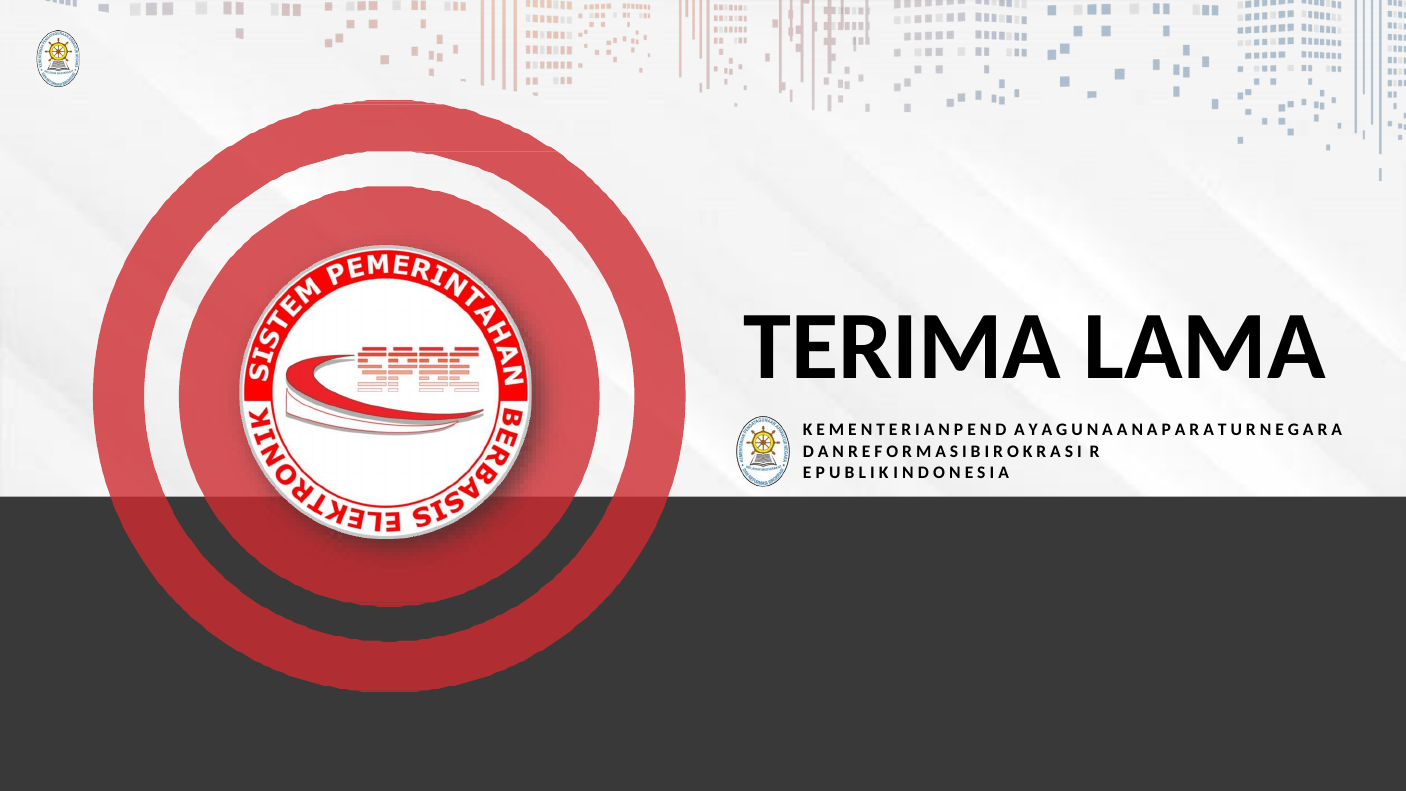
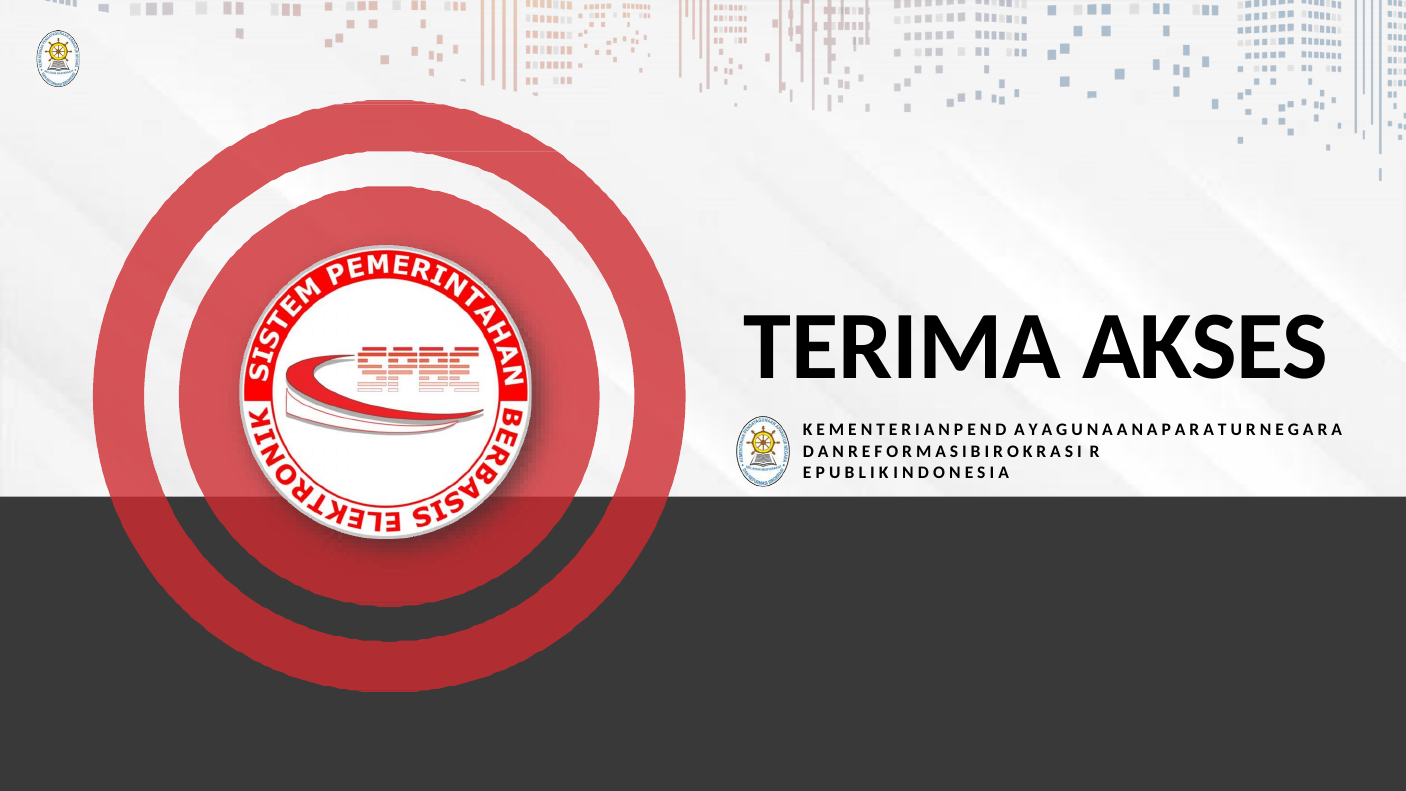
LAMA: LAMA -> AKSES (1205, 347)
